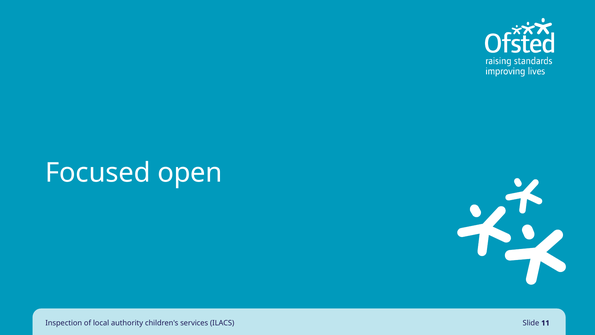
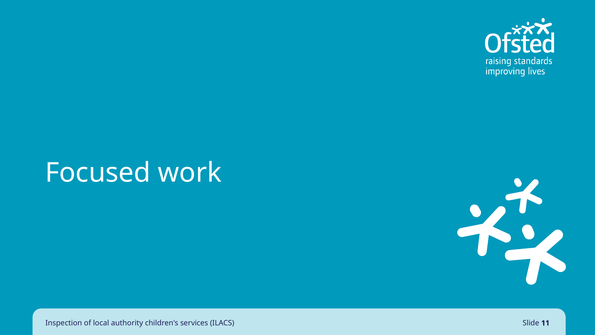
open: open -> work (190, 173)
